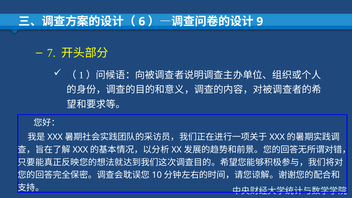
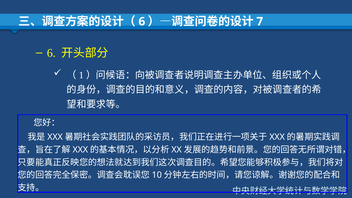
9: 9 -> 7 (260, 22)
7: 7 -> 6 (51, 53)
